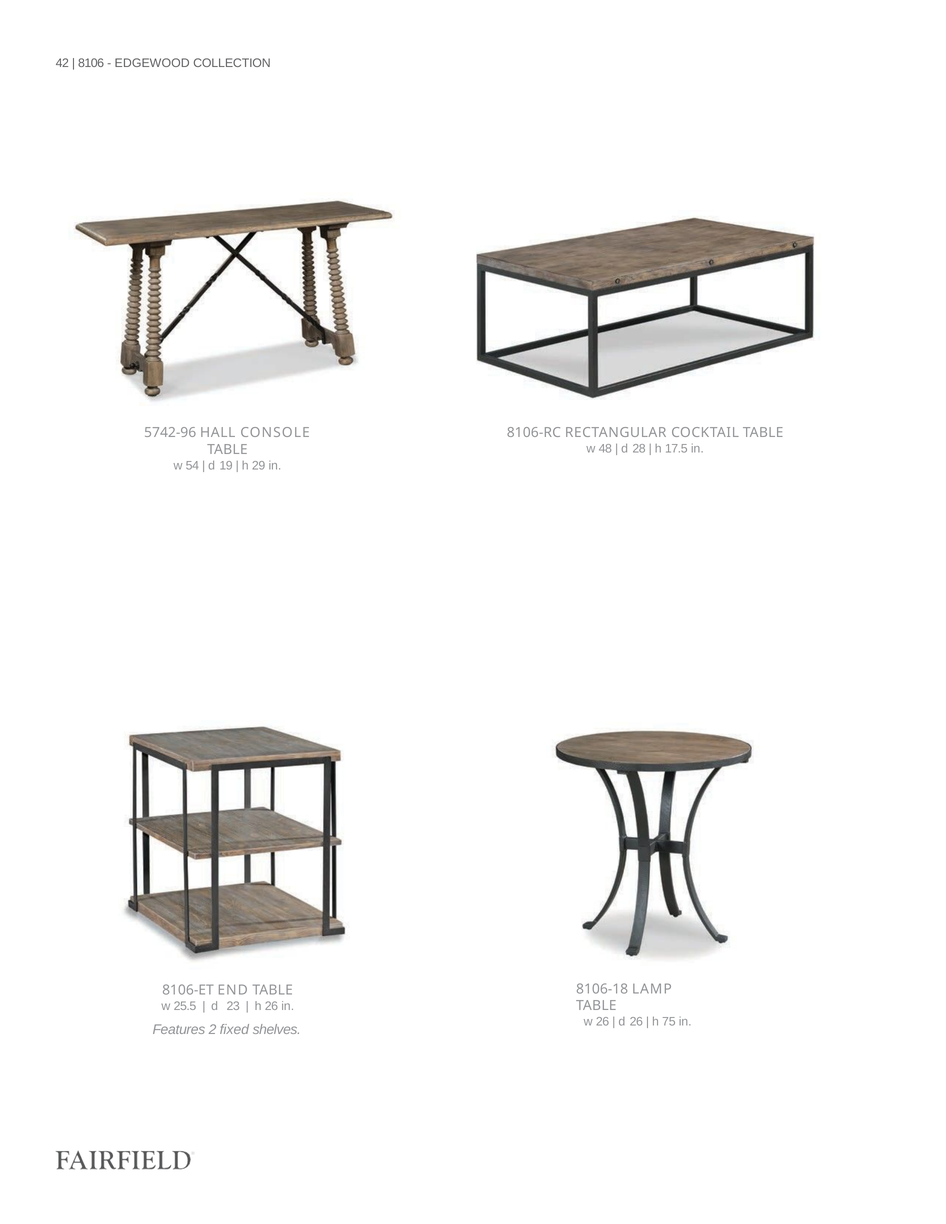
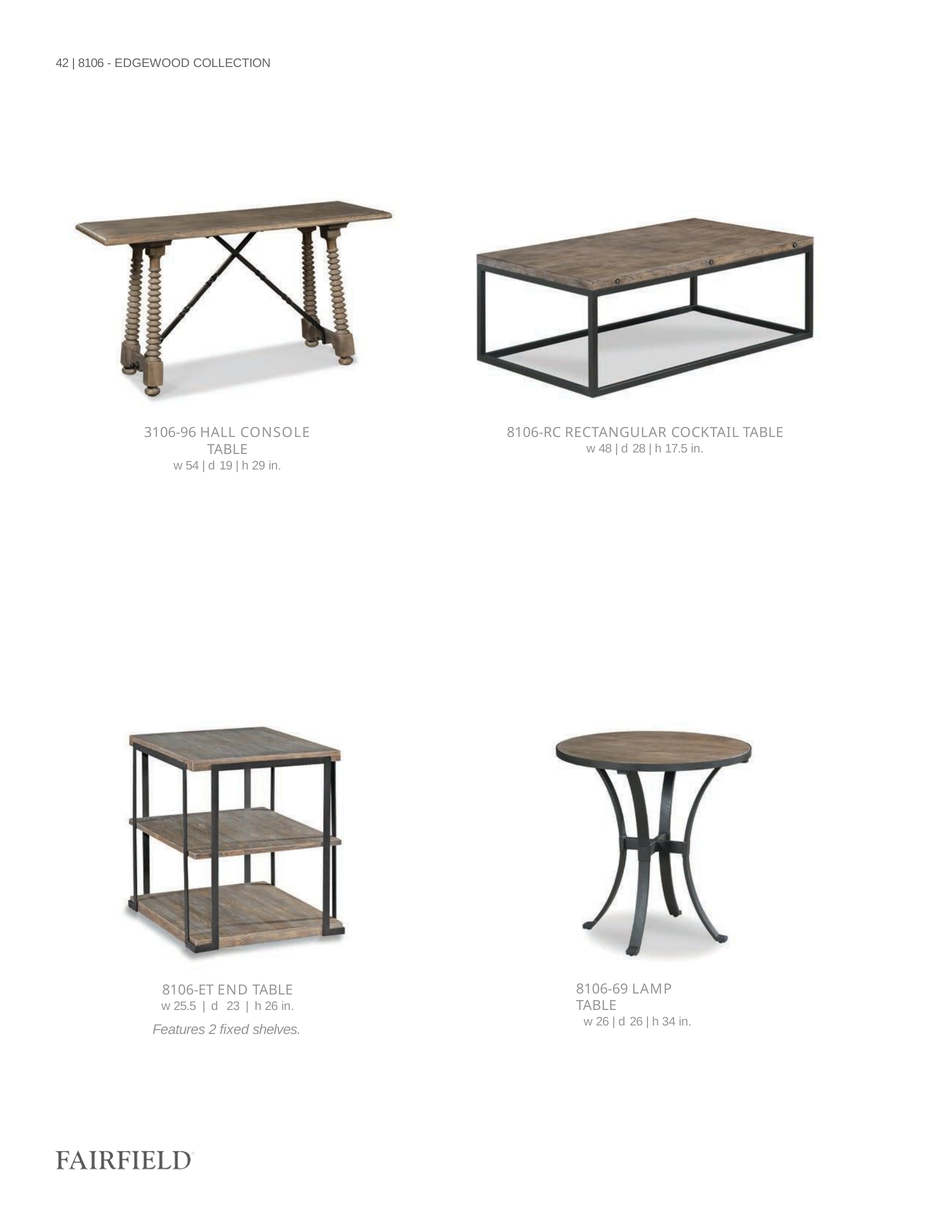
5742-96: 5742-96 -> 3106-96 (170, 433)
8106-18: 8106-18 -> 8106-69 (602, 989)
75: 75 -> 34 (669, 1022)
